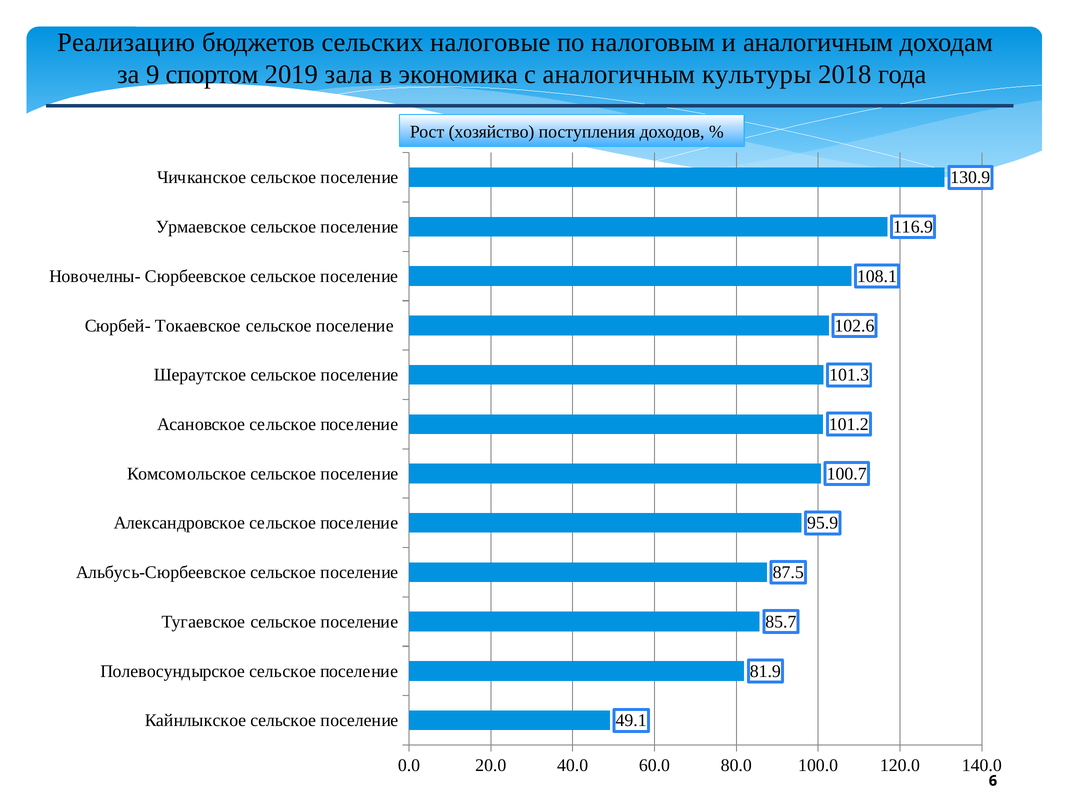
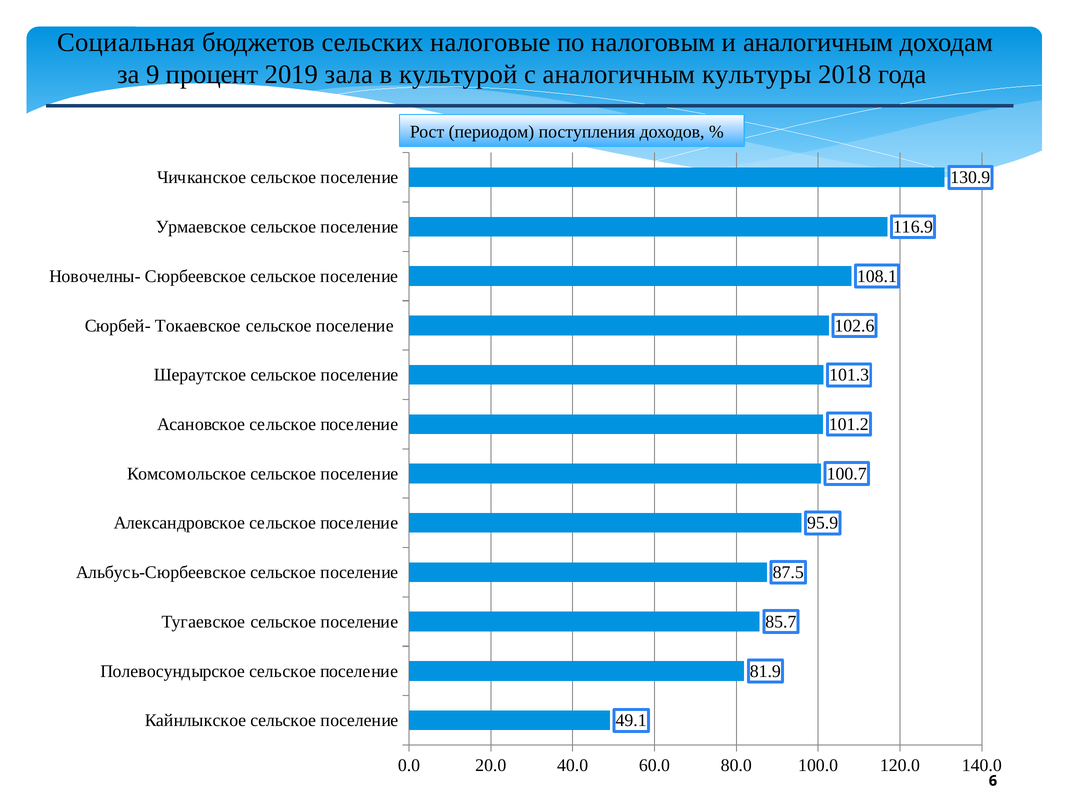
Реализацию: Реализацию -> Социальная (126, 42)
спортом: спортом -> процент (212, 74)
экономика: экономика -> культурой (458, 74)
хозяйство: хозяйство -> периодом (491, 132)
